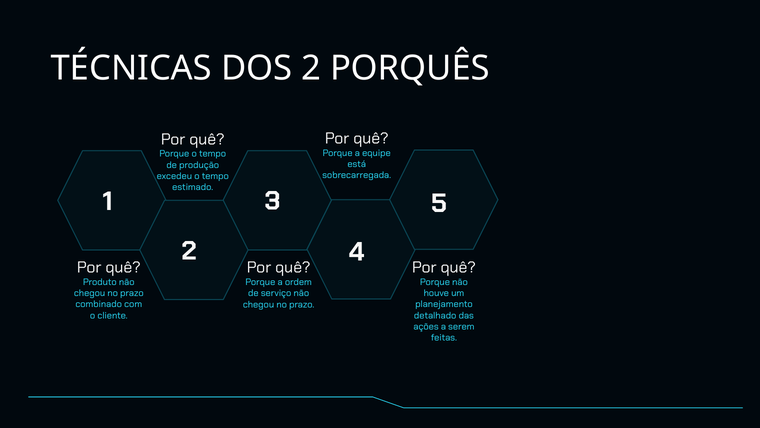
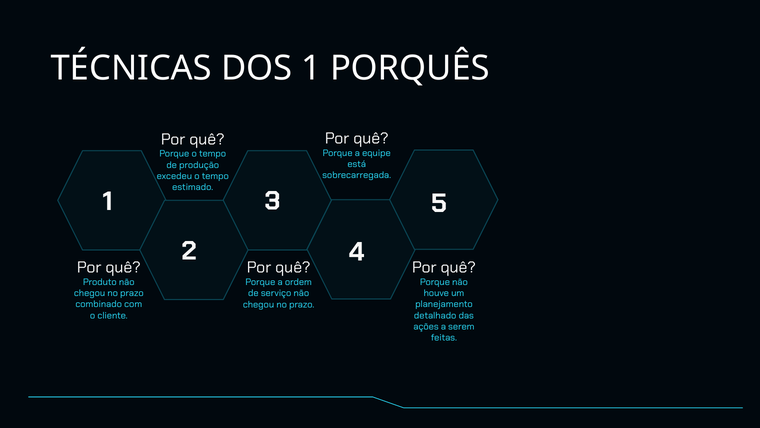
DOS 2: 2 -> 1 (311, 68)
